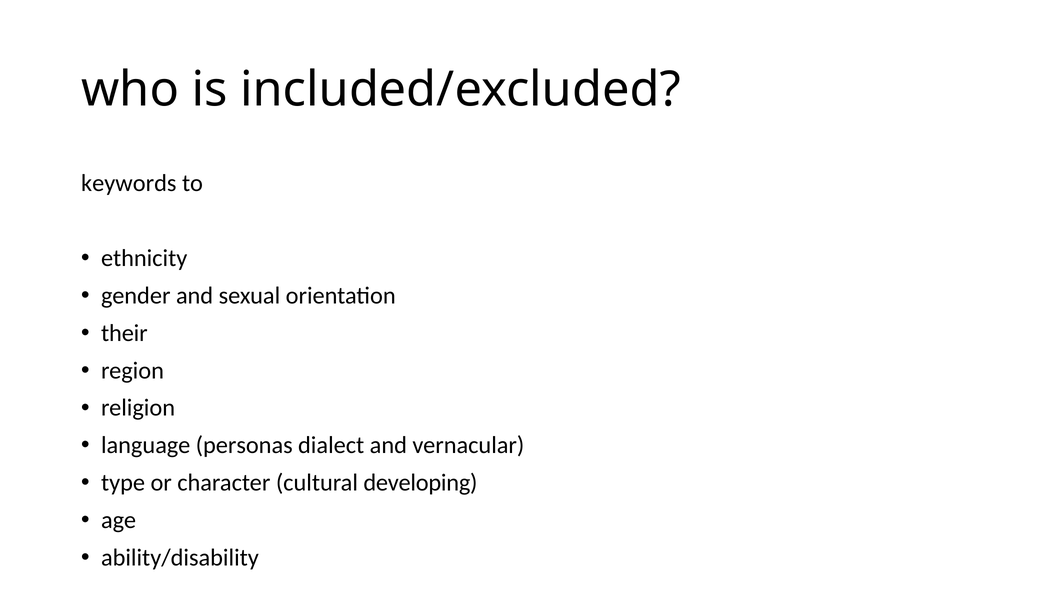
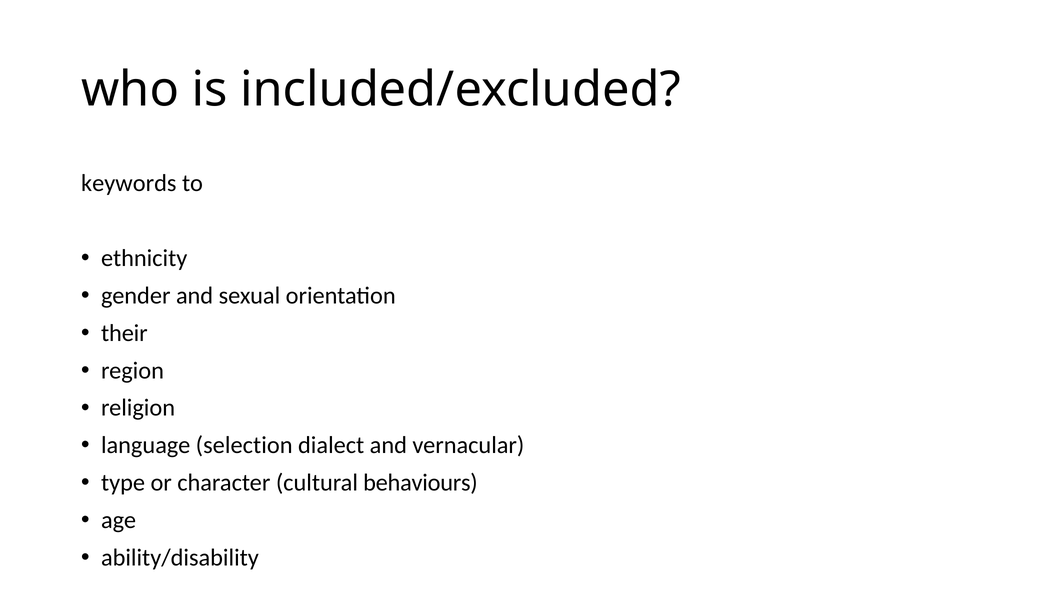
personas: personas -> selection (244, 445)
developing: developing -> behaviours (420, 482)
